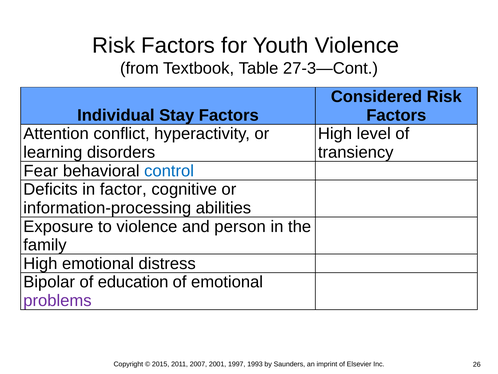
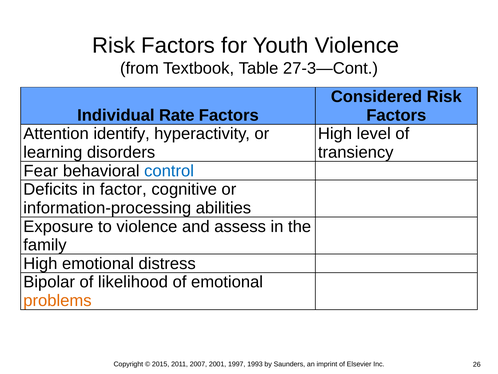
Stay: Stay -> Rate (177, 115)
conflict: conflict -> identify (122, 134)
person: person -> assess (240, 226)
education: education -> likelihood (133, 282)
problems colour: purple -> orange (57, 300)
